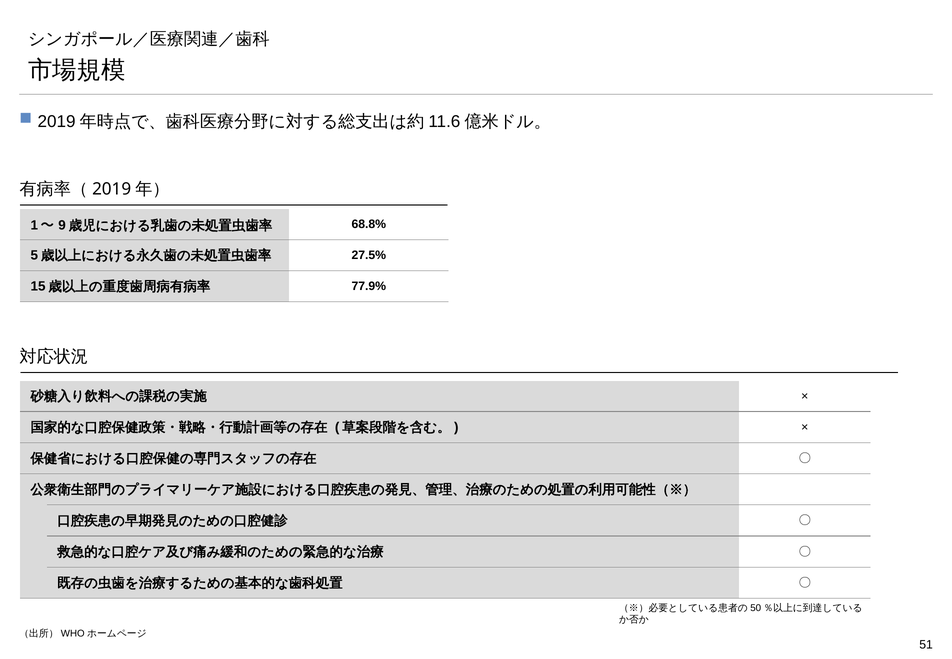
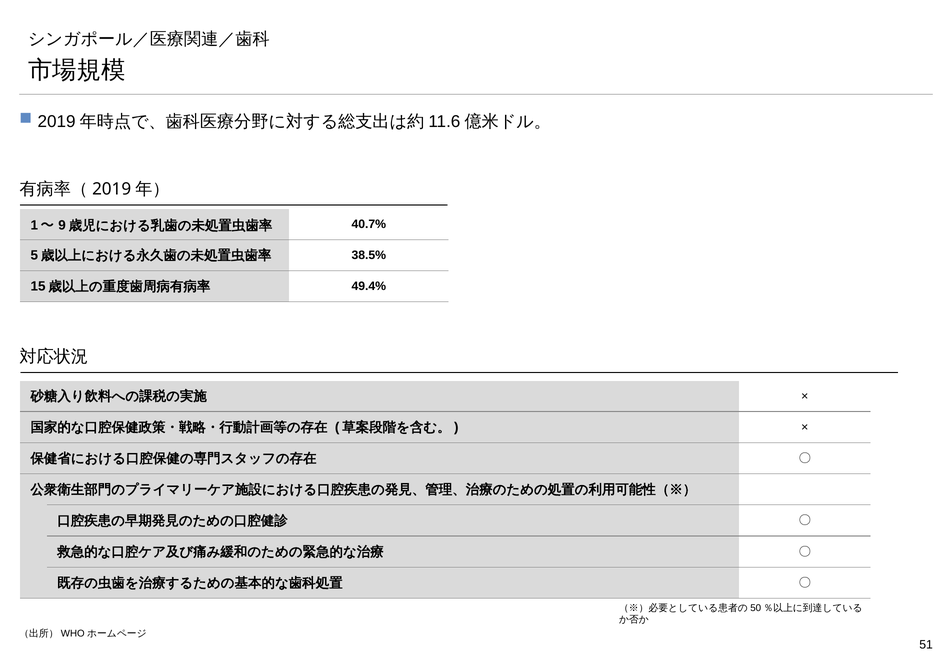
68.8%: 68.8% -> 40.7% (369, 224)
27.5%: 27.5% -> 38.5% (369, 255)
77.9%: 77.9% -> 49.4% (369, 286)
